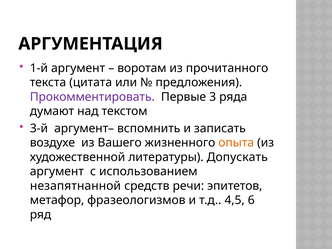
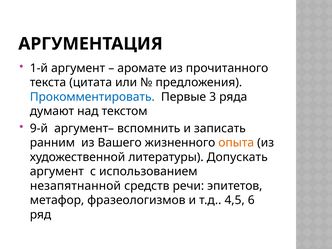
воротам: воротам -> аромате (142, 68)
Прокомментировать colour: purple -> blue (92, 97)
3-й: 3-й -> 9-й (39, 128)
воздухе: воздухе -> ранним (52, 143)
